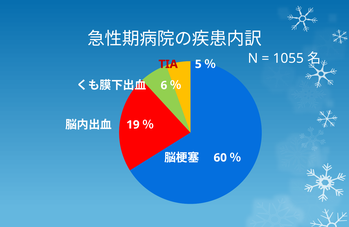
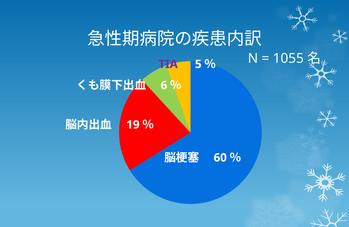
TIA colour: red -> purple (168, 64)
